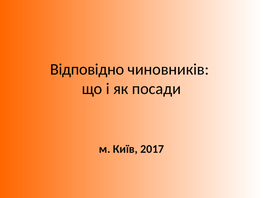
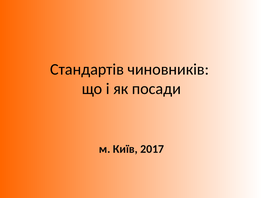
Відповідно: Відповідно -> Стандартів (87, 69)
